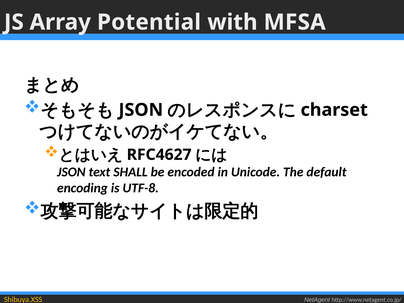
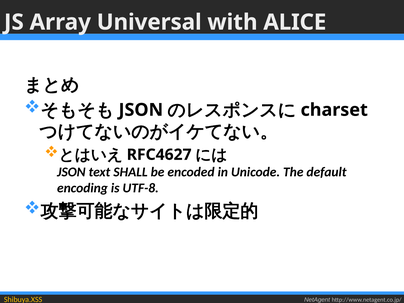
Potential: Potential -> Universal (149, 22)
MFSA: MFSA -> ALICE (295, 22)
